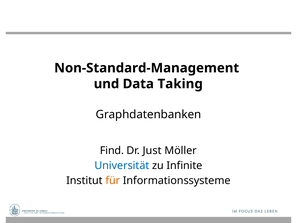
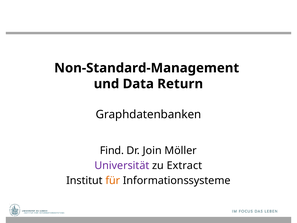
Taking: Taking -> Return (180, 84)
Just: Just -> Join (152, 150)
Universität colour: blue -> purple (122, 165)
Infinite: Infinite -> Extract (184, 165)
